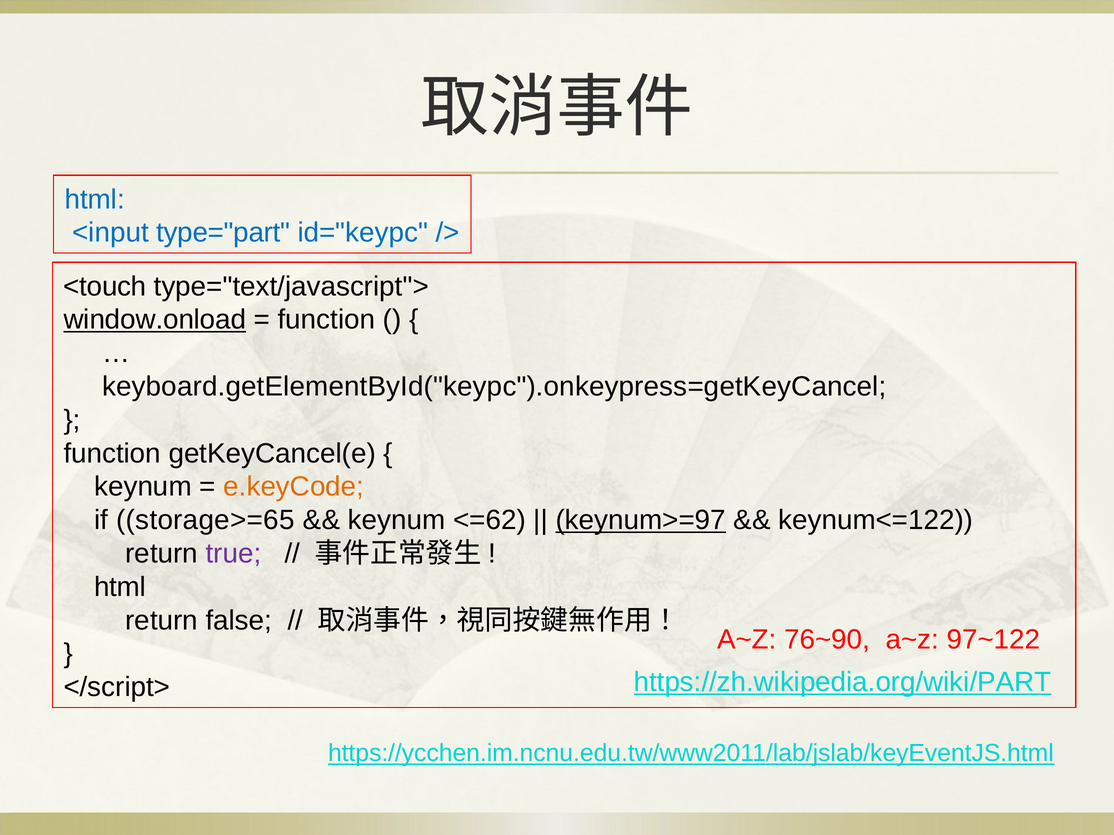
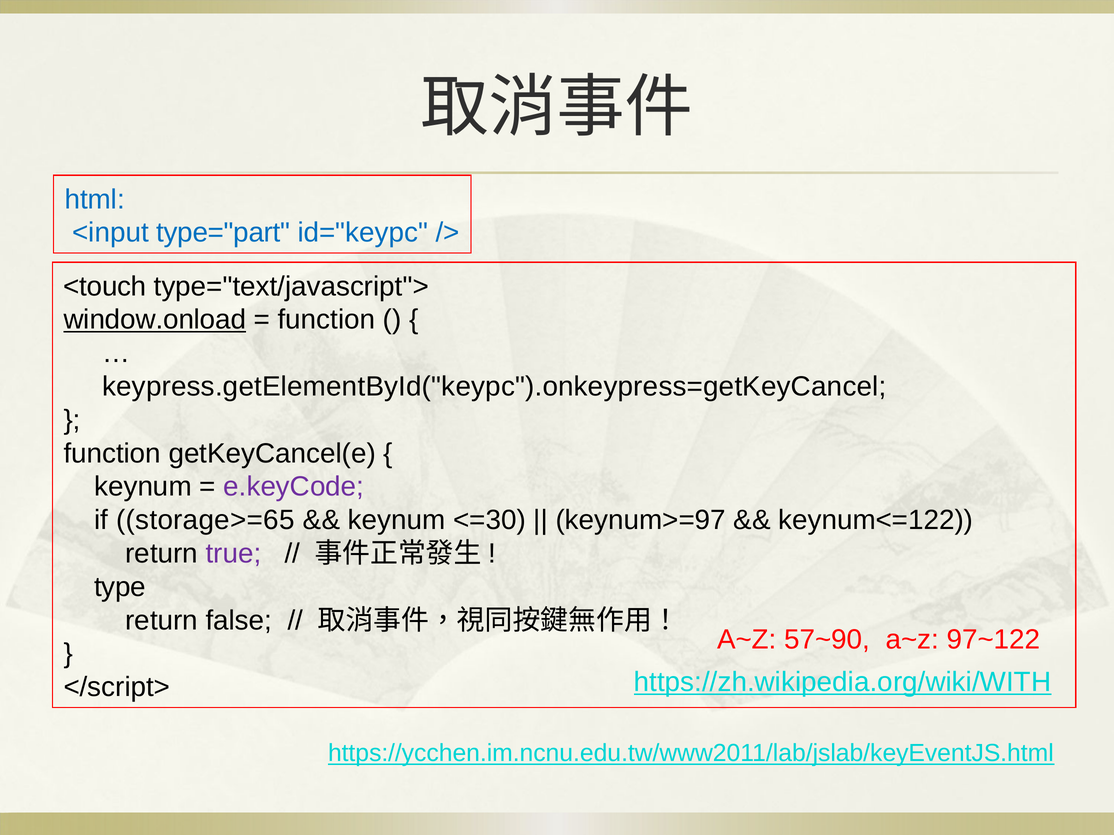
keyboard.getElementById("keypc").onkeypress=getKeyCancel: keyboard.getElementById("keypc").onkeypress=getKeyCancel -> keypress.getElementById("keypc").onkeypress=getKeyCancel (494, 387)
e.keyCode colour: orange -> purple (294, 487)
<=62: <=62 -> <=30 (489, 520)
keynum>=97 underline: present -> none (641, 520)
html: html -> type (120, 587)
76~90: 76~90 -> 57~90 (827, 640)
https://zh.wikipedia.org/wiki/PART: https://zh.wikipedia.org/wiki/PART -> https://zh.wikipedia.org/wiki/WITH (842, 682)
